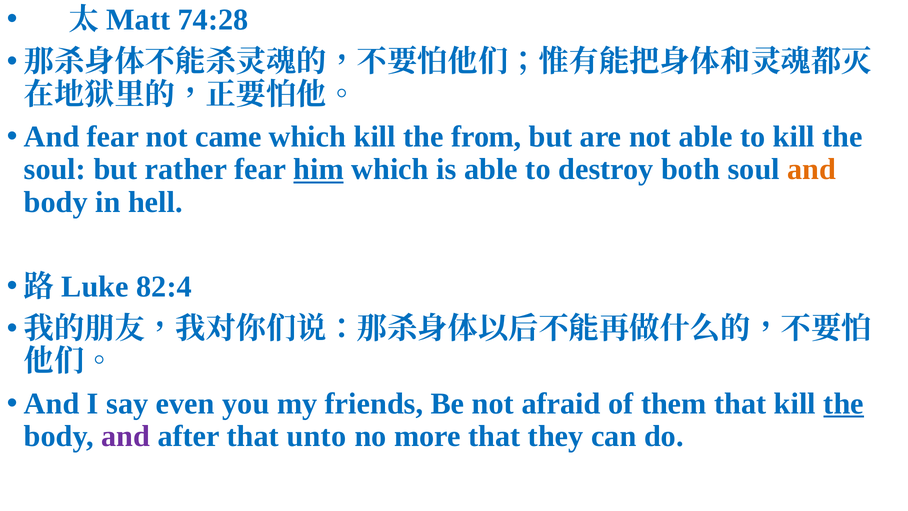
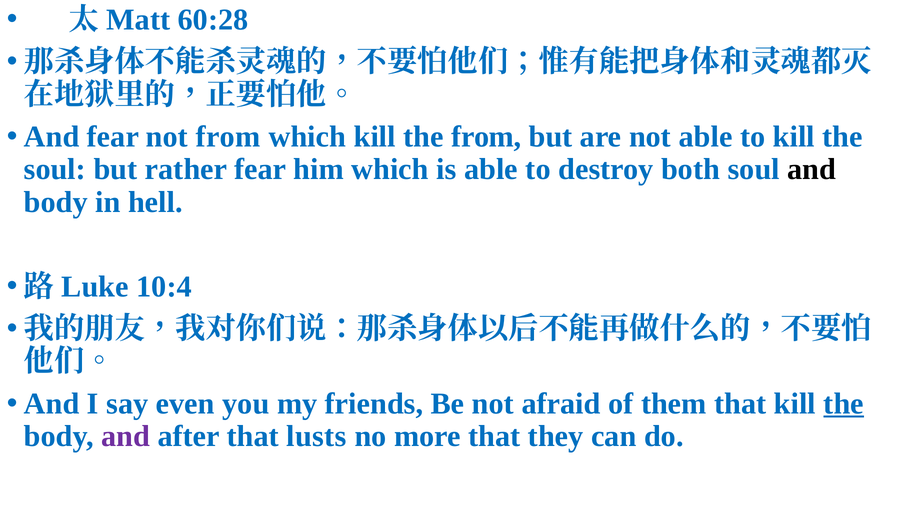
74:28: 74:28 -> 60:28 (213, 20)
not came: came -> from (228, 137)
him underline: present -> none (319, 169)
and colour: orange -> black (812, 169)
82:4: 82:4 -> 10:4 (164, 286)
unto: unto -> lusts (316, 436)
